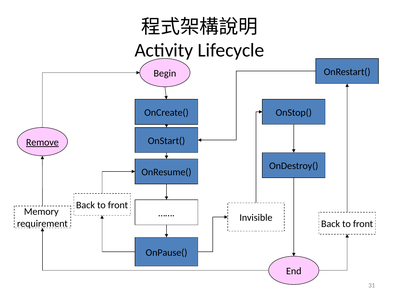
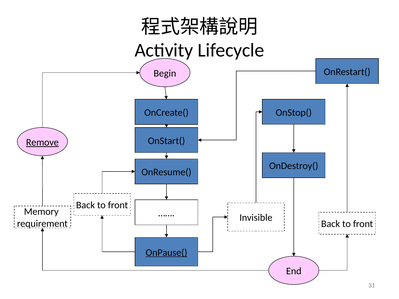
OnPause( underline: none -> present (166, 253)
